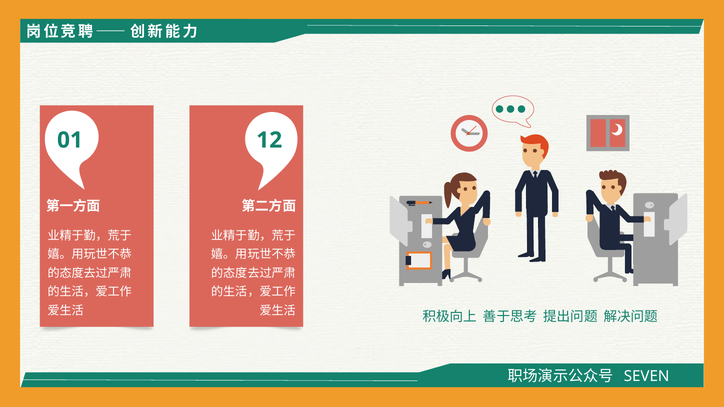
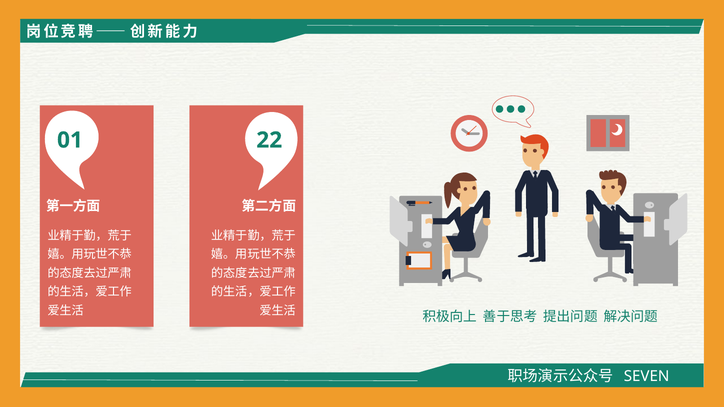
12: 12 -> 22 (269, 140)
